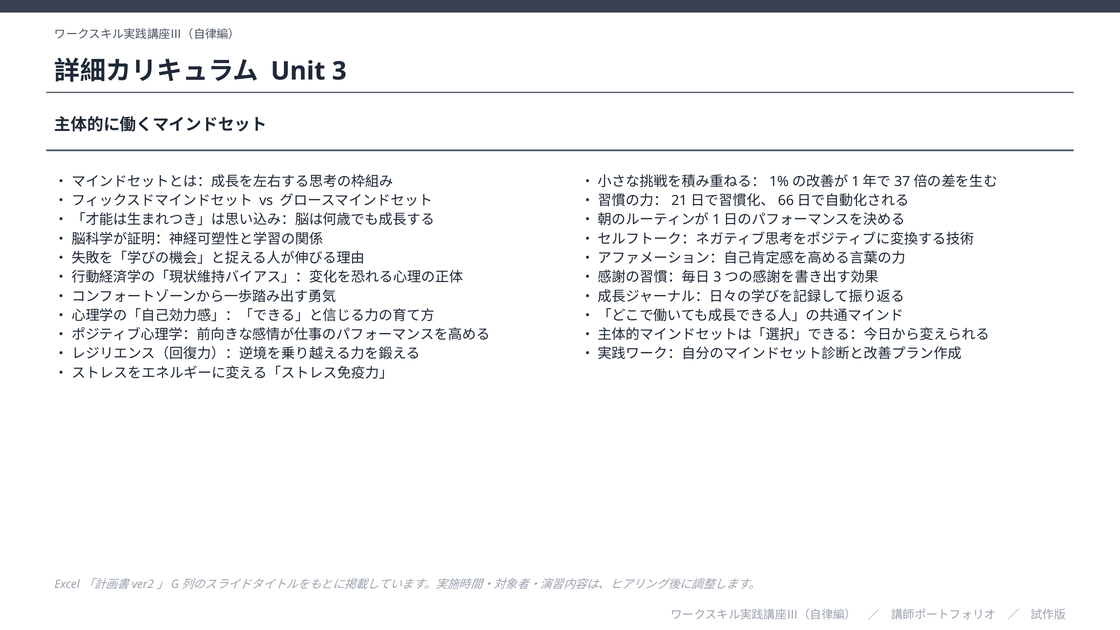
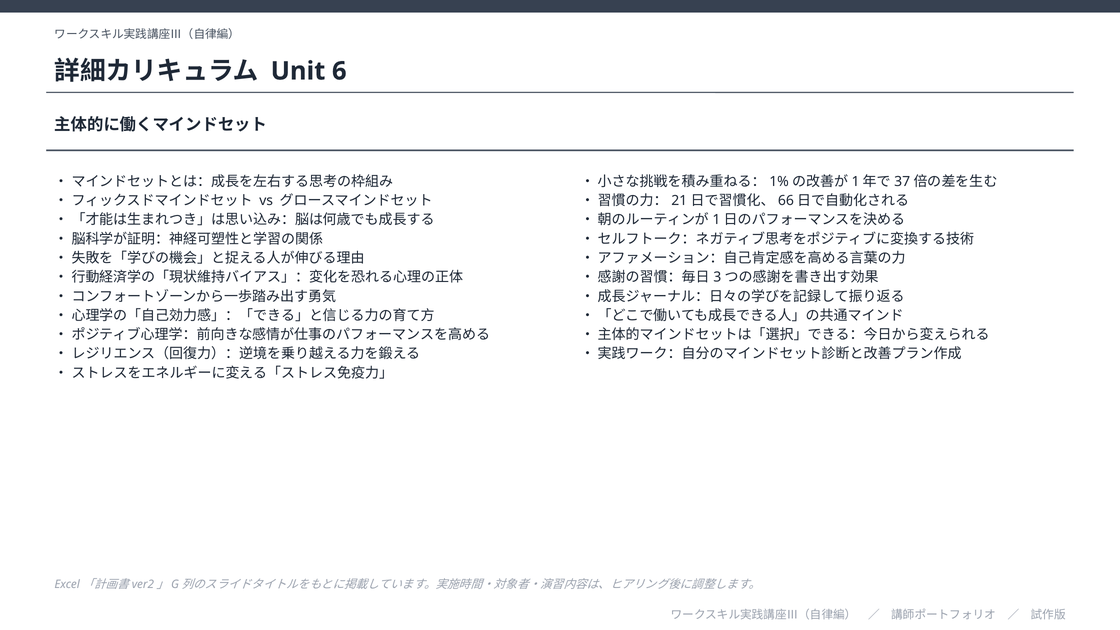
3: 3 -> 6 (339, 71)
